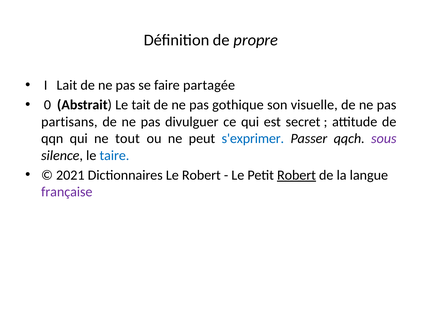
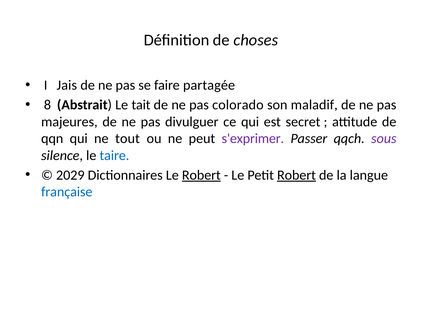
propre: propre -> choses (256, 40)
Lait: Lait -> Jais (67, 85)
0: 0 -> 8 (47, 105)
gothique: gothique -> colorado (238, 105)
visuelle: visuelle -> maladif (314, 105)
partisans: partisans -> majeures (69, 122)
s'exprimer colour: blue -> purple (253, 139)
2021: 2021 -> 2029 (70, 175)
Robert underline: none -> present (201, 175)
française colour: purple -> blue (67, 192)
